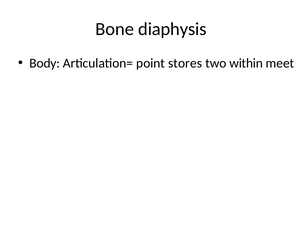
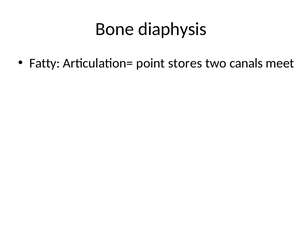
Body: Body -> Fatty (45, 63)
within: within -> canals (246, 63)
